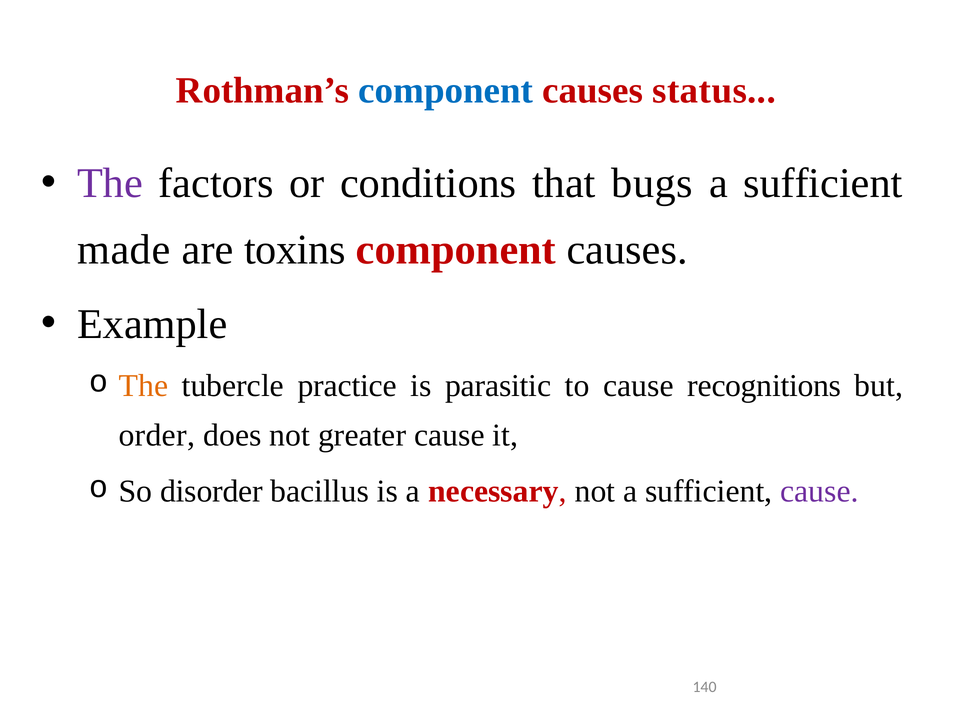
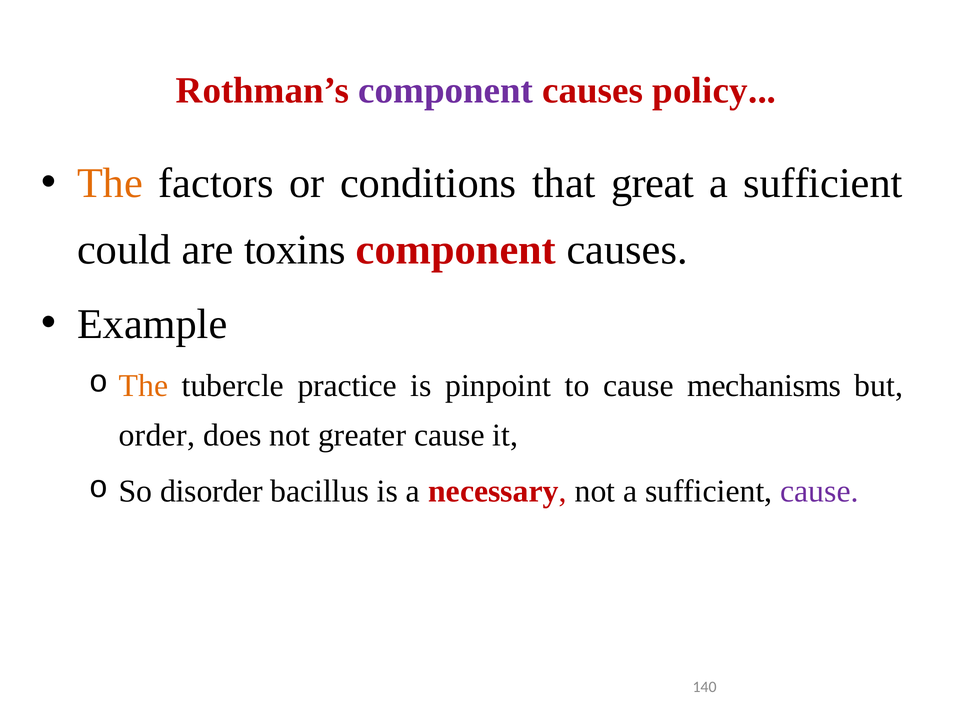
component colour: blue -> purple (446, 91)
status: status -> policy (714, 91)
The colour: purple -> orange (110, 183)
bugs: bugs -> great (652, 183)
made: made -> could (124, 250)
parasitic: parasitic -> pinpoint (498, 386)
recognitions: recognitions -> mechanisms (764, 386)
